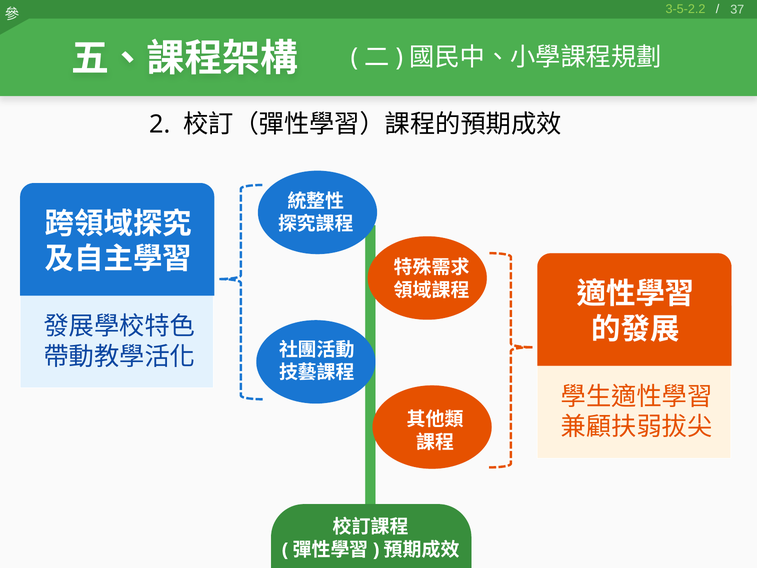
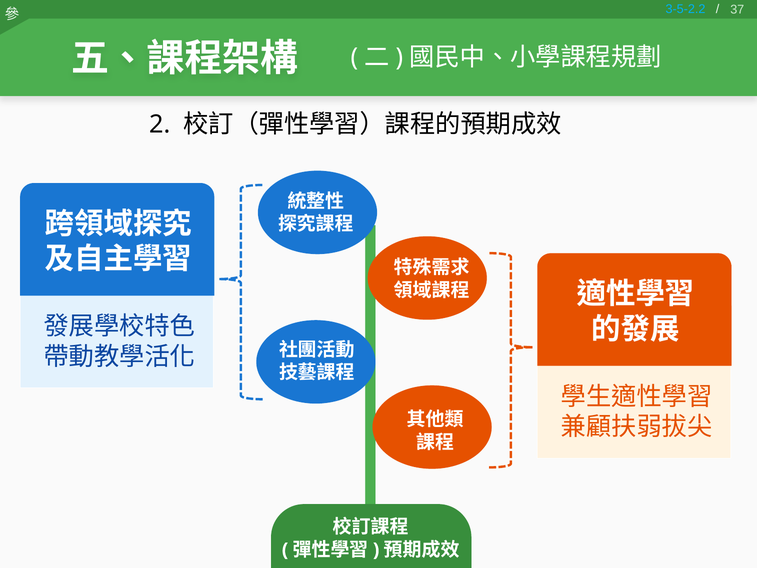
3-5-2.2 colour: light green -> light blue (685, 9)
